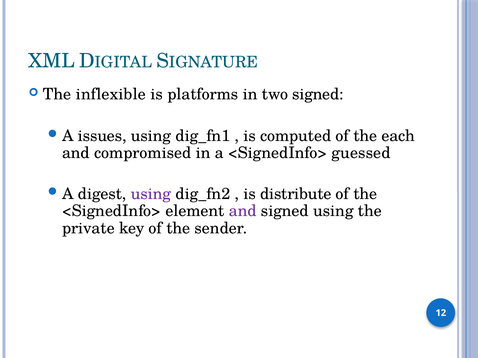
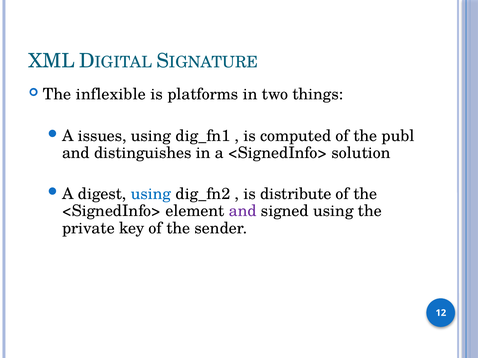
two signed: signed -> things (318, 95)
each: each -> publ (398, 136)
compromised: compromised -> distinguishes (143, 153)
guessed: guessed -> solution (361, 153)
using colour: purple -> blue (151, 194)
